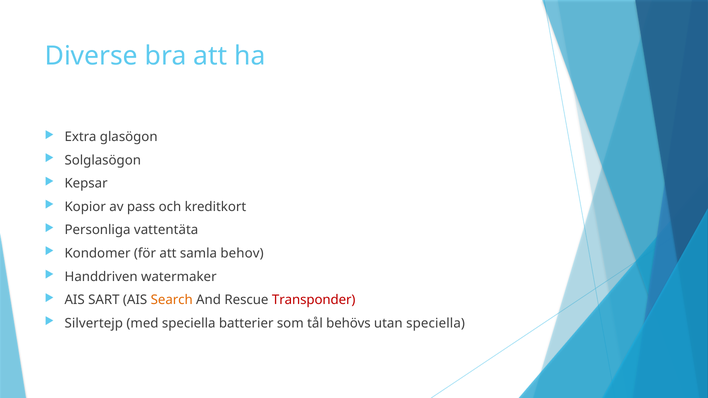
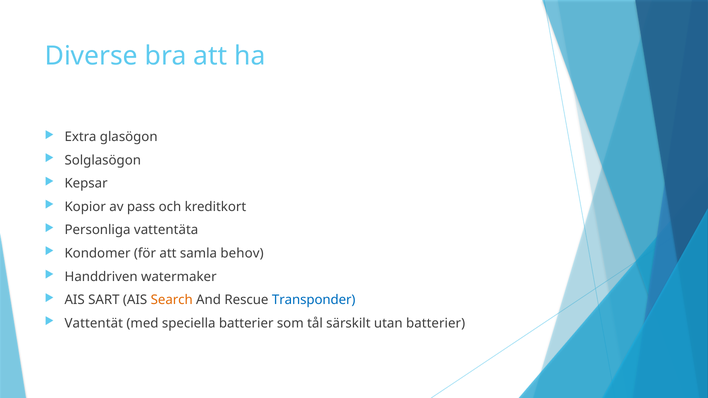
Transponder colour: red -> blue (314, 300)
Silvertejp: Silvertejp -> Vattentät (94, 323)
behövs: behövs -> särskilt (348, 323)
utan speciella: speciella -> batterier (436, 323)
